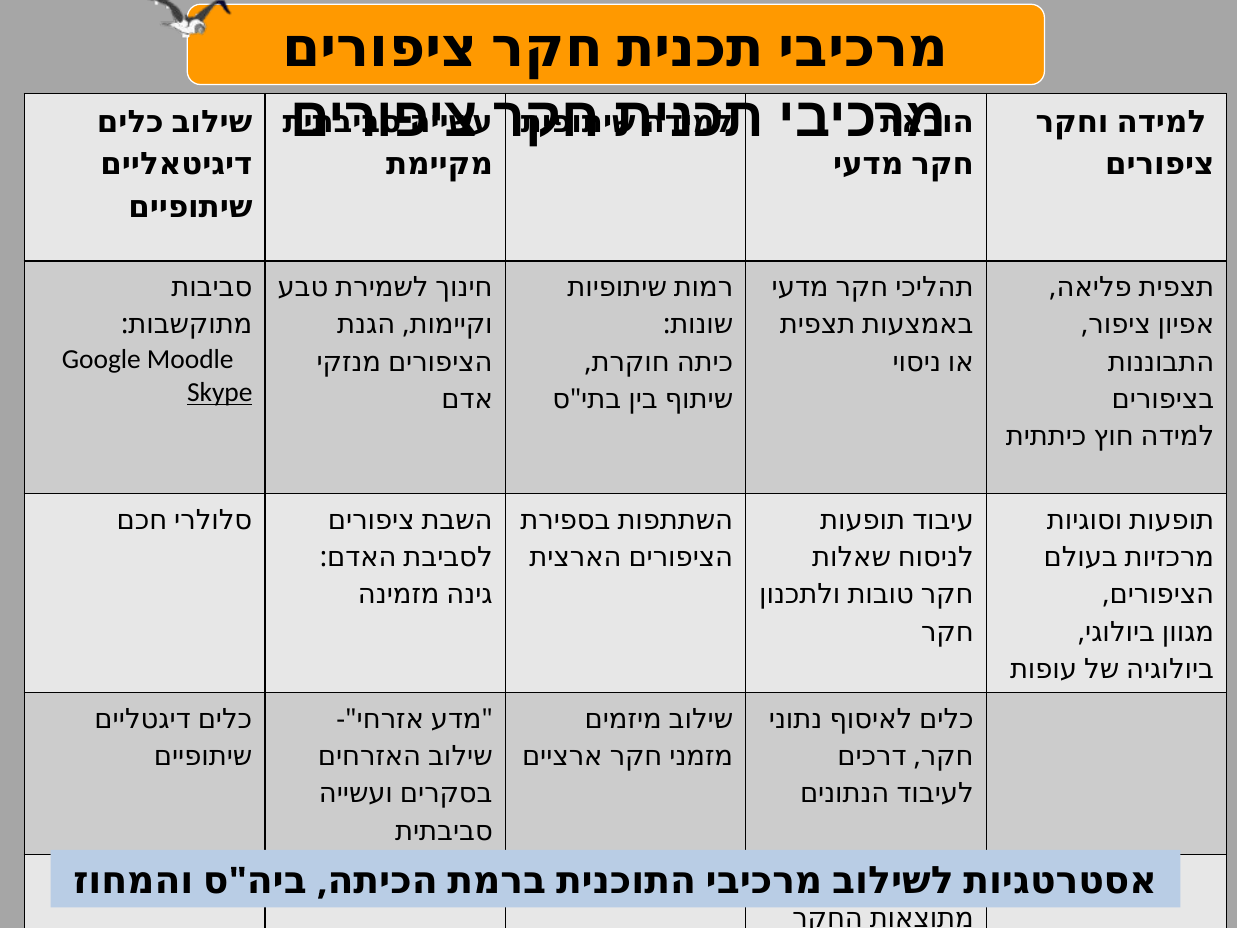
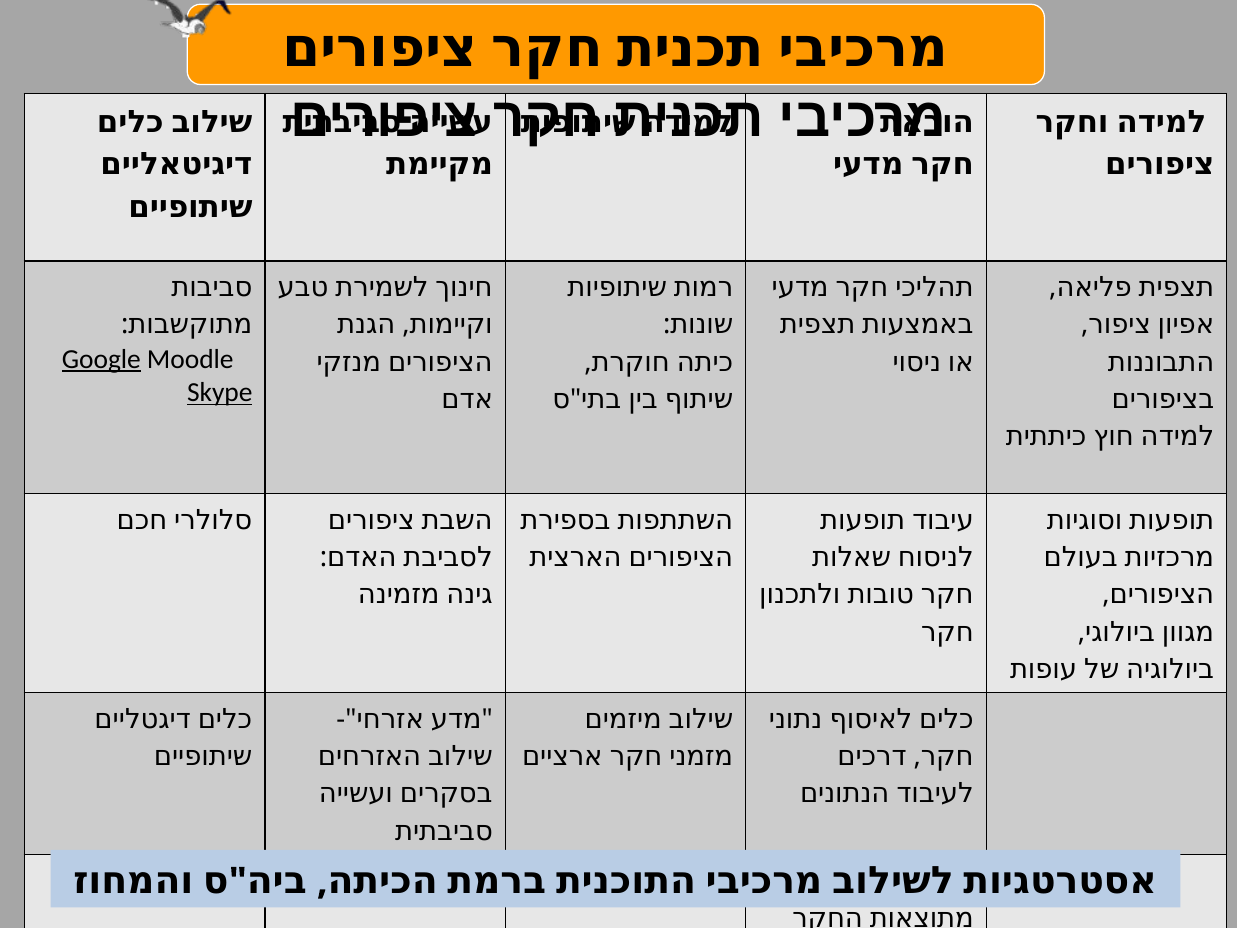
Google underline: none -> present (101, 359)
